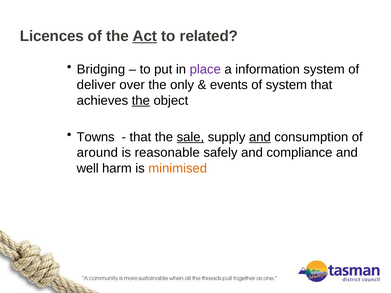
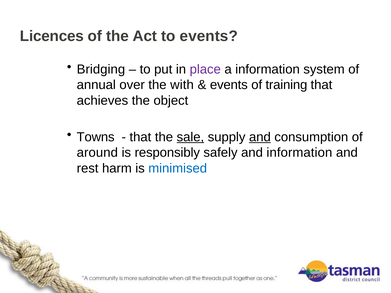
Act underline: present -> none (145, 36)
to related: related -> events (209, 36)
deliver: deliver -> annual (96, 85)
only: only -> with (182, 85)
of system: system -> training (286, 85)
the underline: present -> none (141, 101)
reasonable: reasonable -> responsibly (167, 153)
and compliance: compliance -> information (299, 153)
well: well -> rest (88, 168)
minimised colour: orange -> blue (178, 168)
